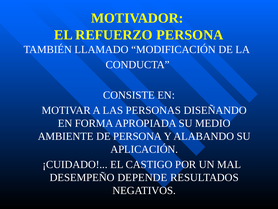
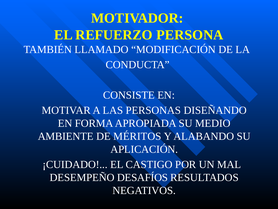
DE PERSONA: PERSONA -> MÉRITOS (137, 136)
DEPENDE: DEPENDE -> DESAFÍOS (142, 177)
